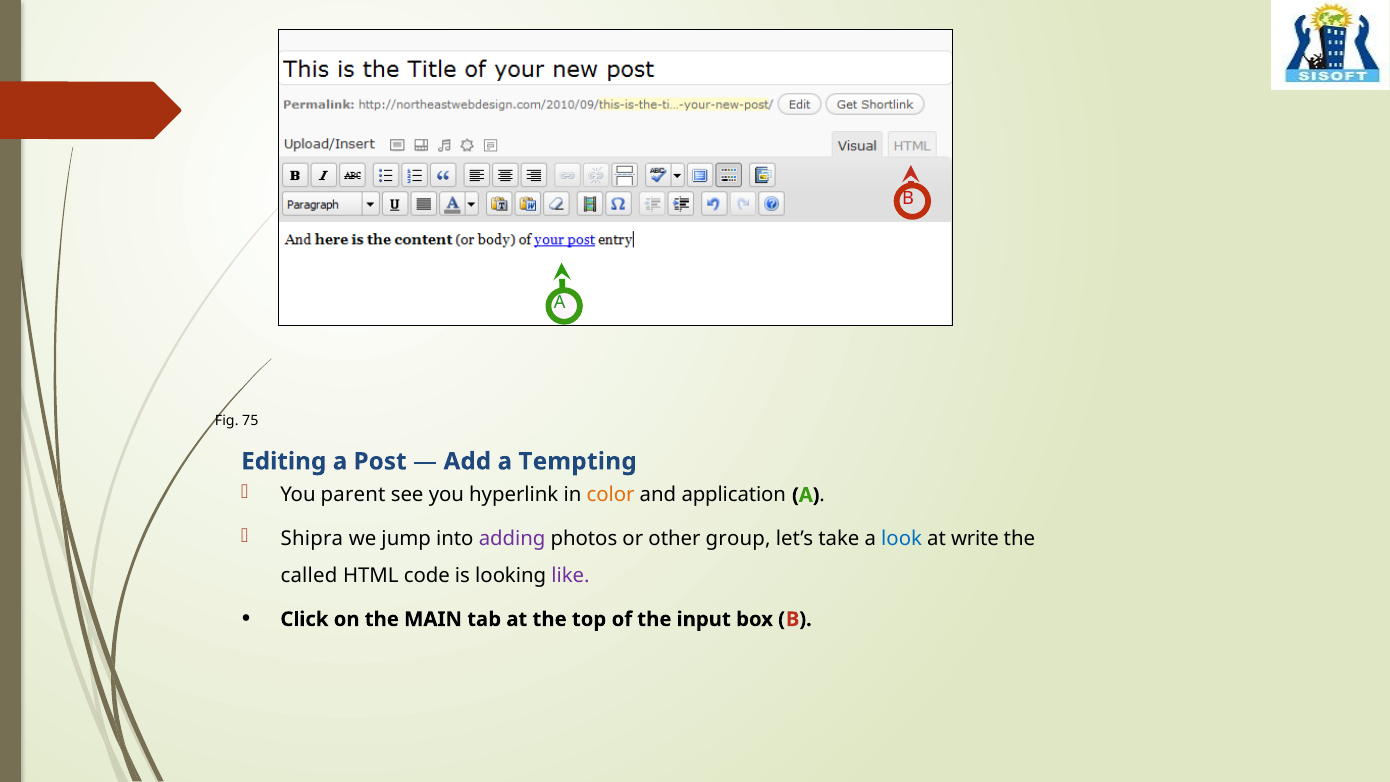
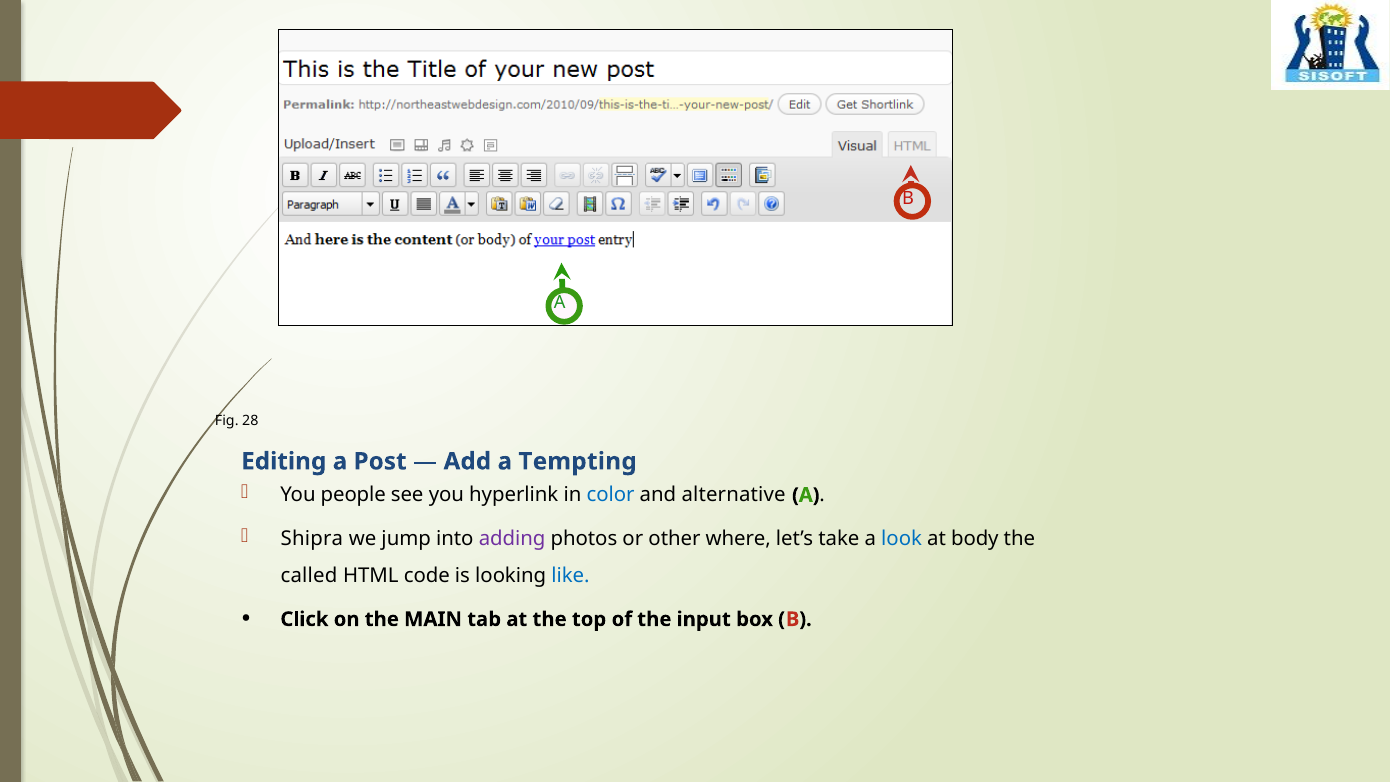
75: 75 -> 28 (250, 421)
parent: parent -> people (353, 495)
color colour: orange -> blue (611, 495)
application: application -> alternative (734, 495)
group: group -> where (738, 539)
write: write -> body (975, 539)
like colour: purple -> blue (571, 575)
